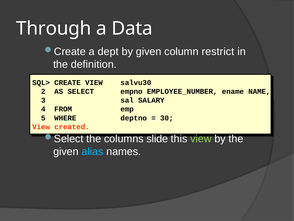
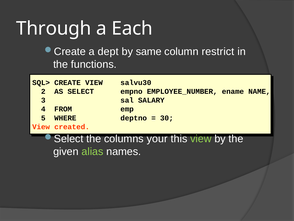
Data: Data -> Each (132, 29)
by given: given -> same (149, 52)
definition: definition -> functions (94, 64)
slide: slide -> your (157, 139)
alias colour: light blue -> light green (92, 151)
